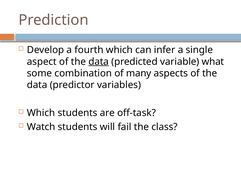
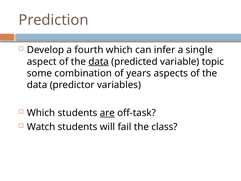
what: what -> topic (213, 62)
many: many -> years (139, 73)
are underline: none -> present (107, 113)
